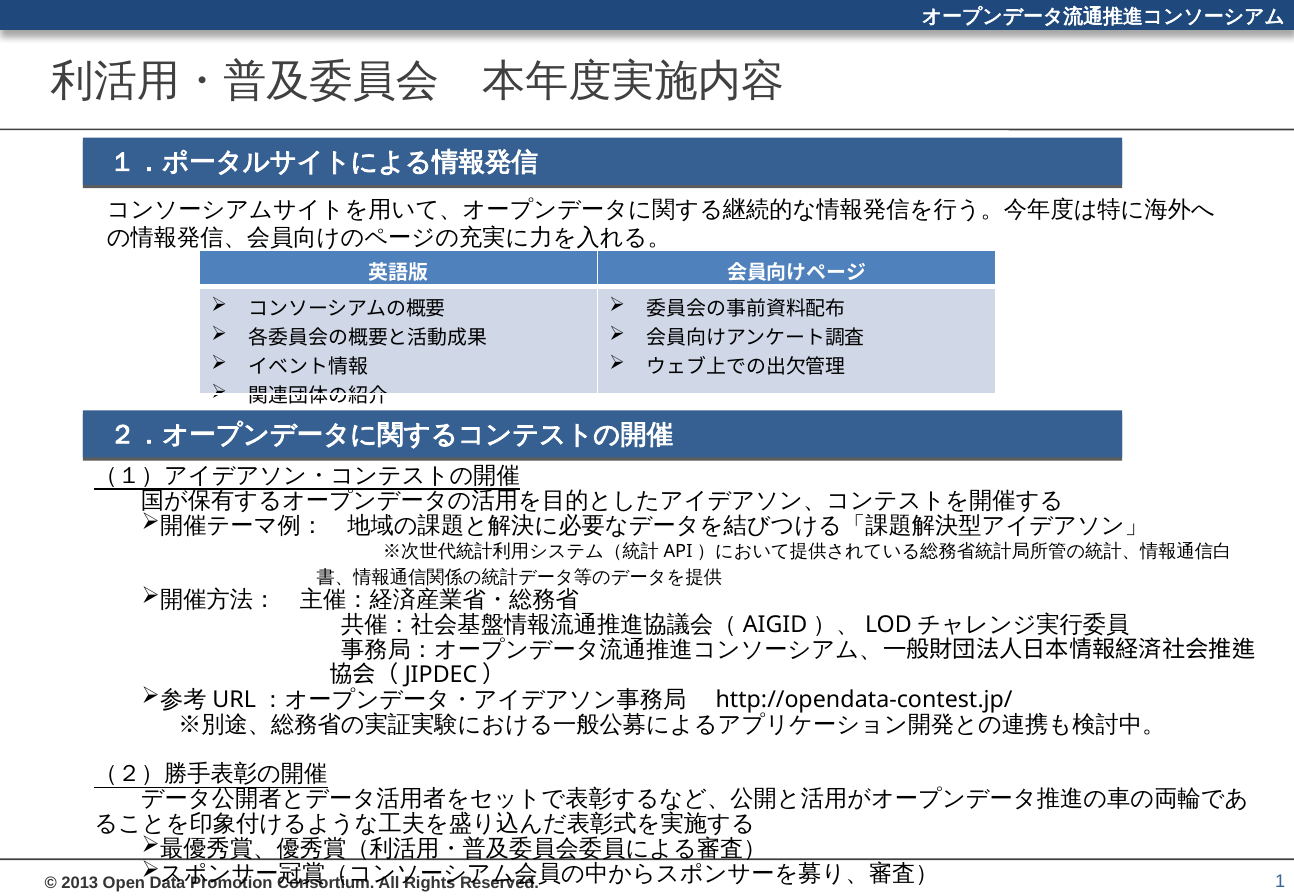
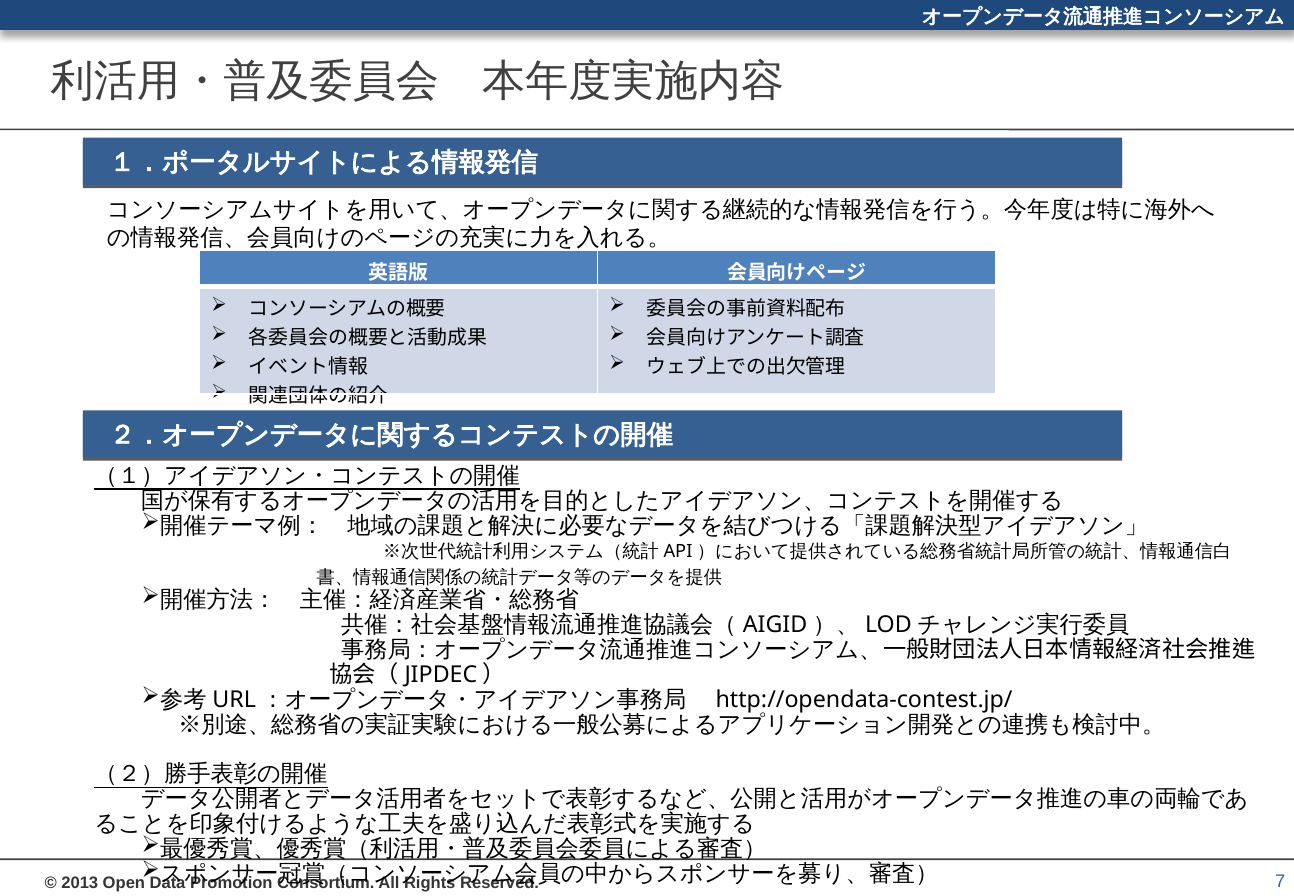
1: 1 -> 7 (1280, 882)
